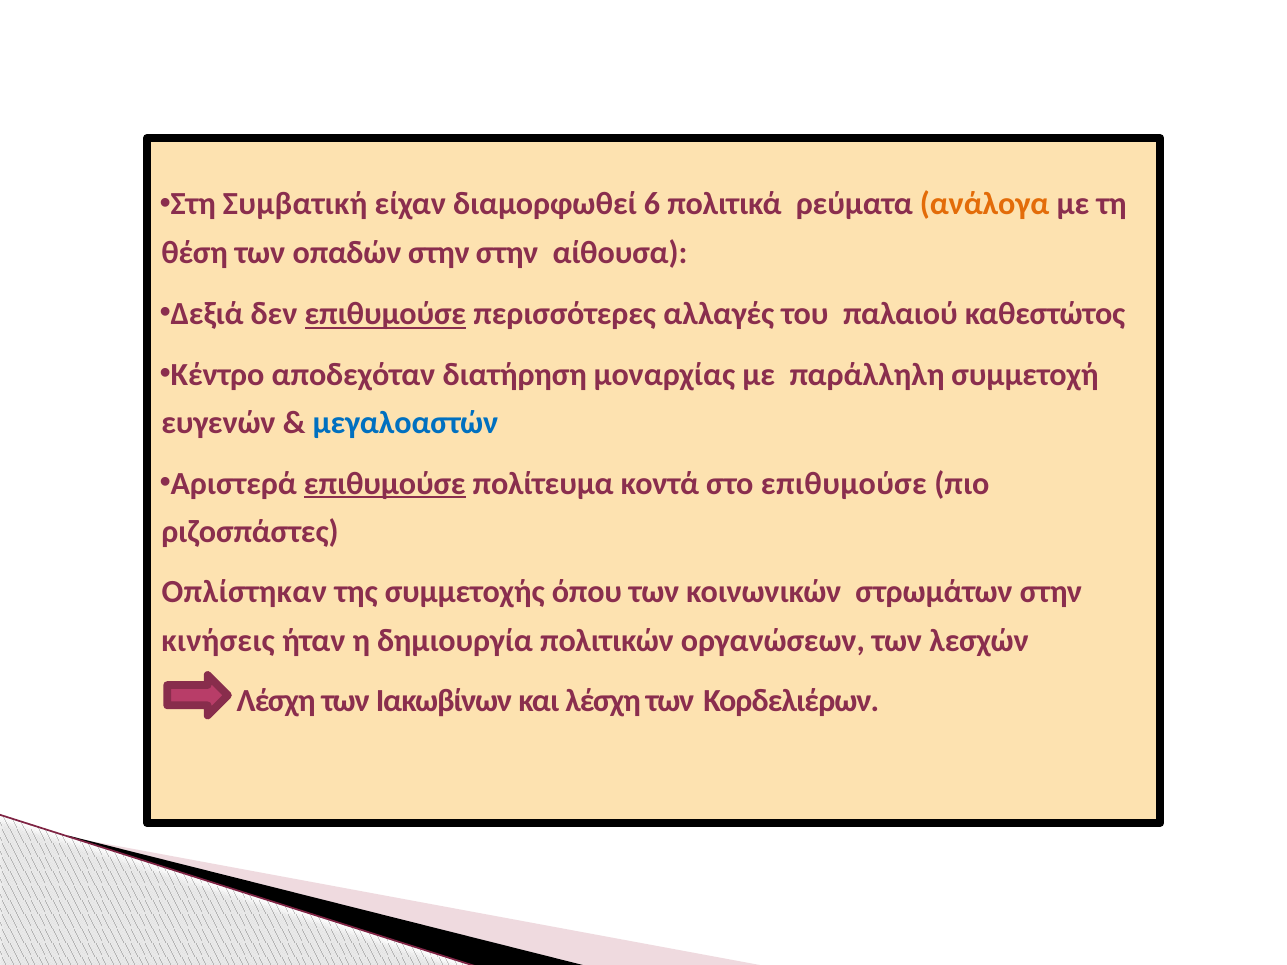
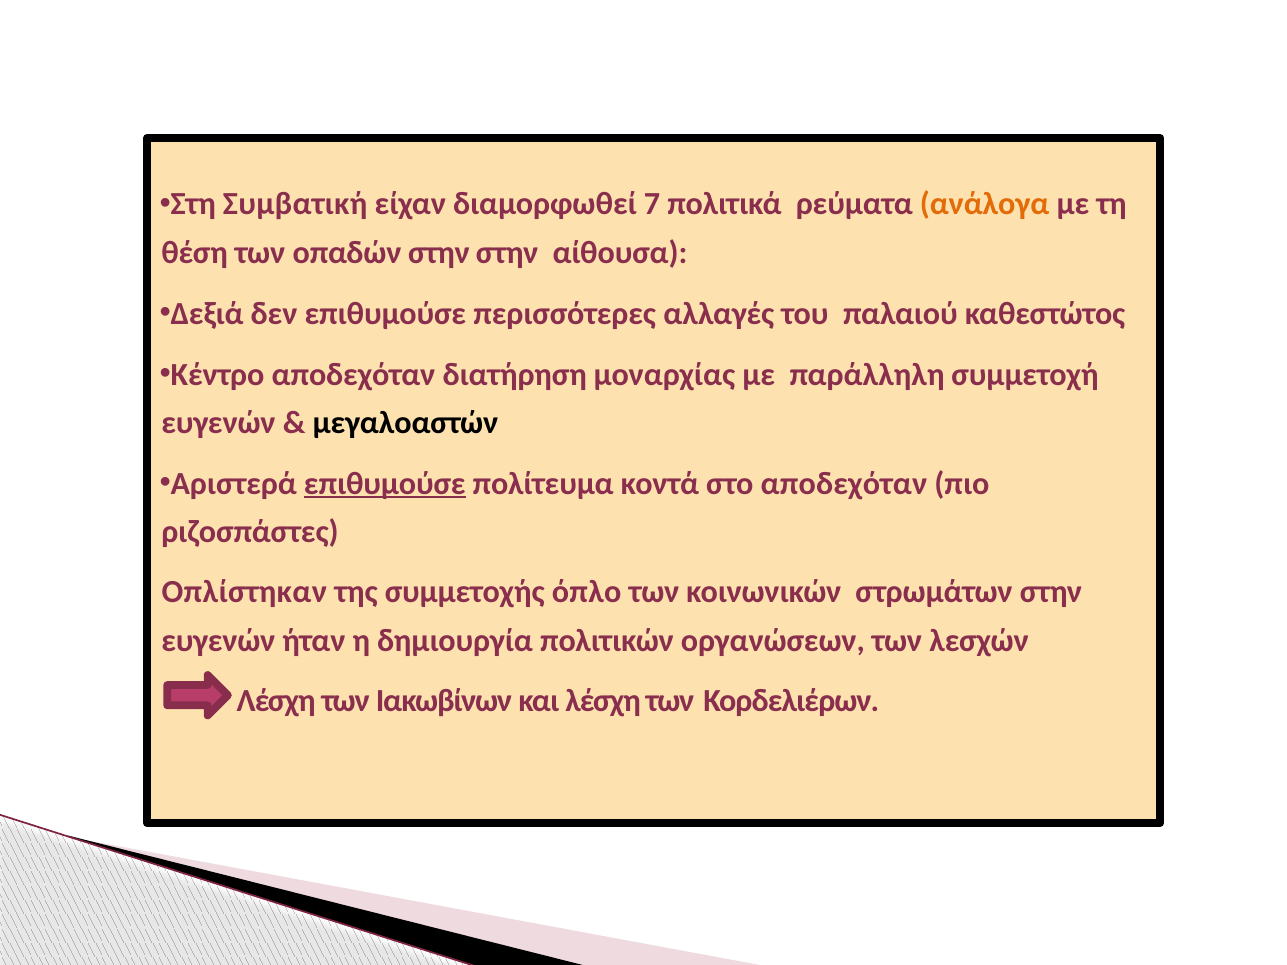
6: 6 -> 7 (652, 204)
επιθυμούσε underline: present -> none (385, 314)
μεγαλοαστών colour: blue -> black (405, 423)
στο επιθυμούσε: επιθυμούσε -> αποδεχόταν (844, 484)
όπου: όπου -> όπλο (587, 592)
κινήσεις: κινήσεις -> ευγενών (218, 641)
